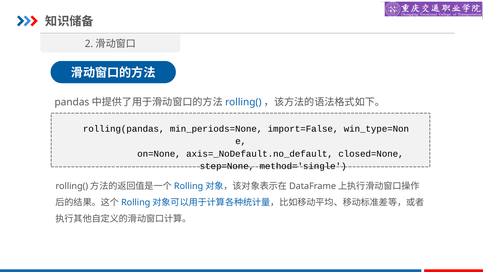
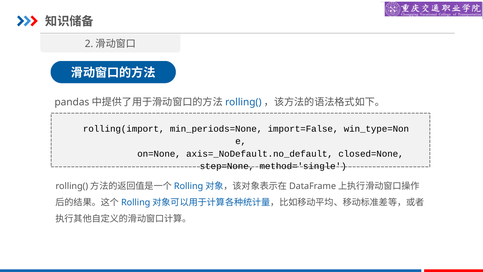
rolling(pandas: rolling(pandas -> rolling(import (124, 129)
